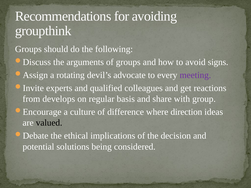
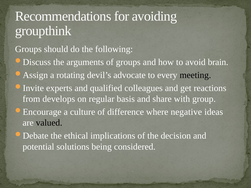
signs: signs -> brain (218, 62)
meeting colour: purple -> black (195, 75)
direction: direction -> negative (186, 112)
